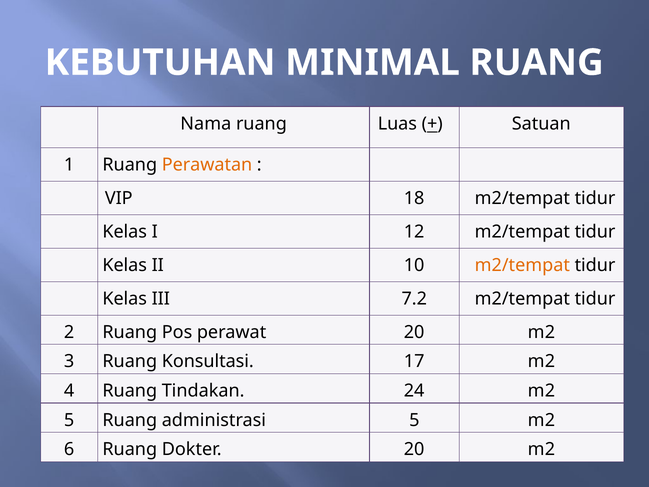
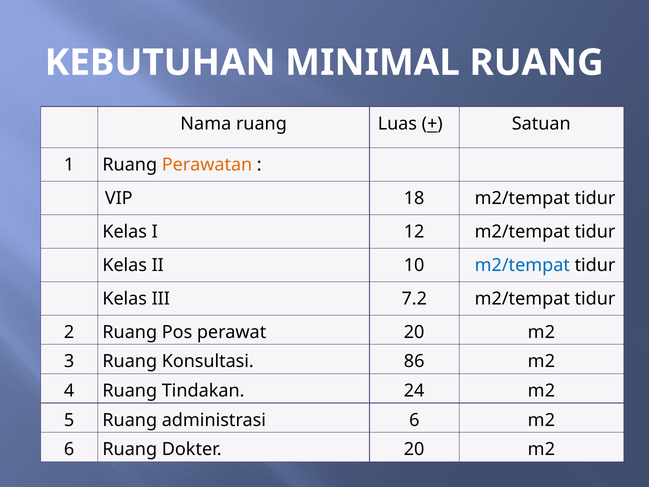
m2/tempat colour: orange -> blue (522, 265)
17: 17 -> 86 (414, 361)
administrasi 5: 5 -> 6 (414, 420)
